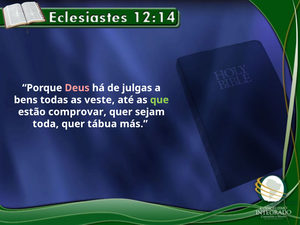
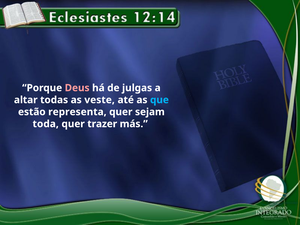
bens: bens -> altar (26, 100)
que colour: light green -> light blue (159, 100)
comprovar: comprovar -> representa (77, 112)
tábua: tábua -> trazer (102, 124)
